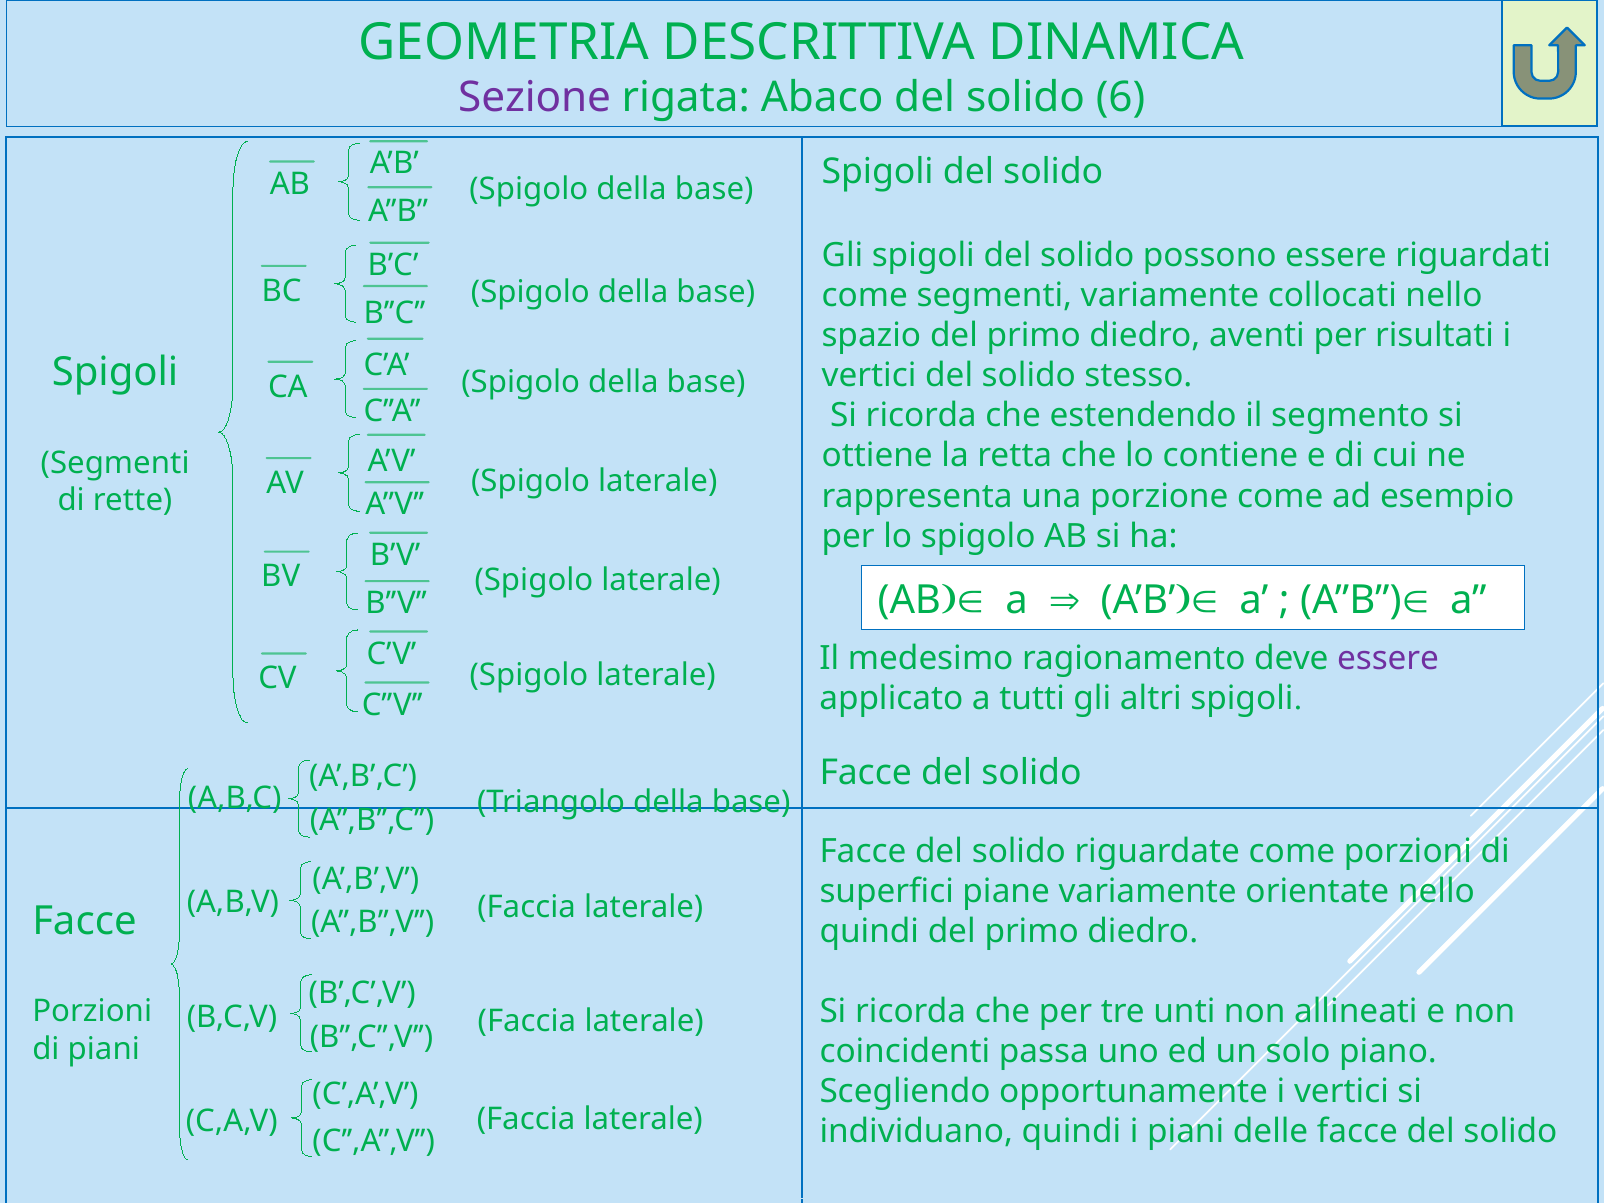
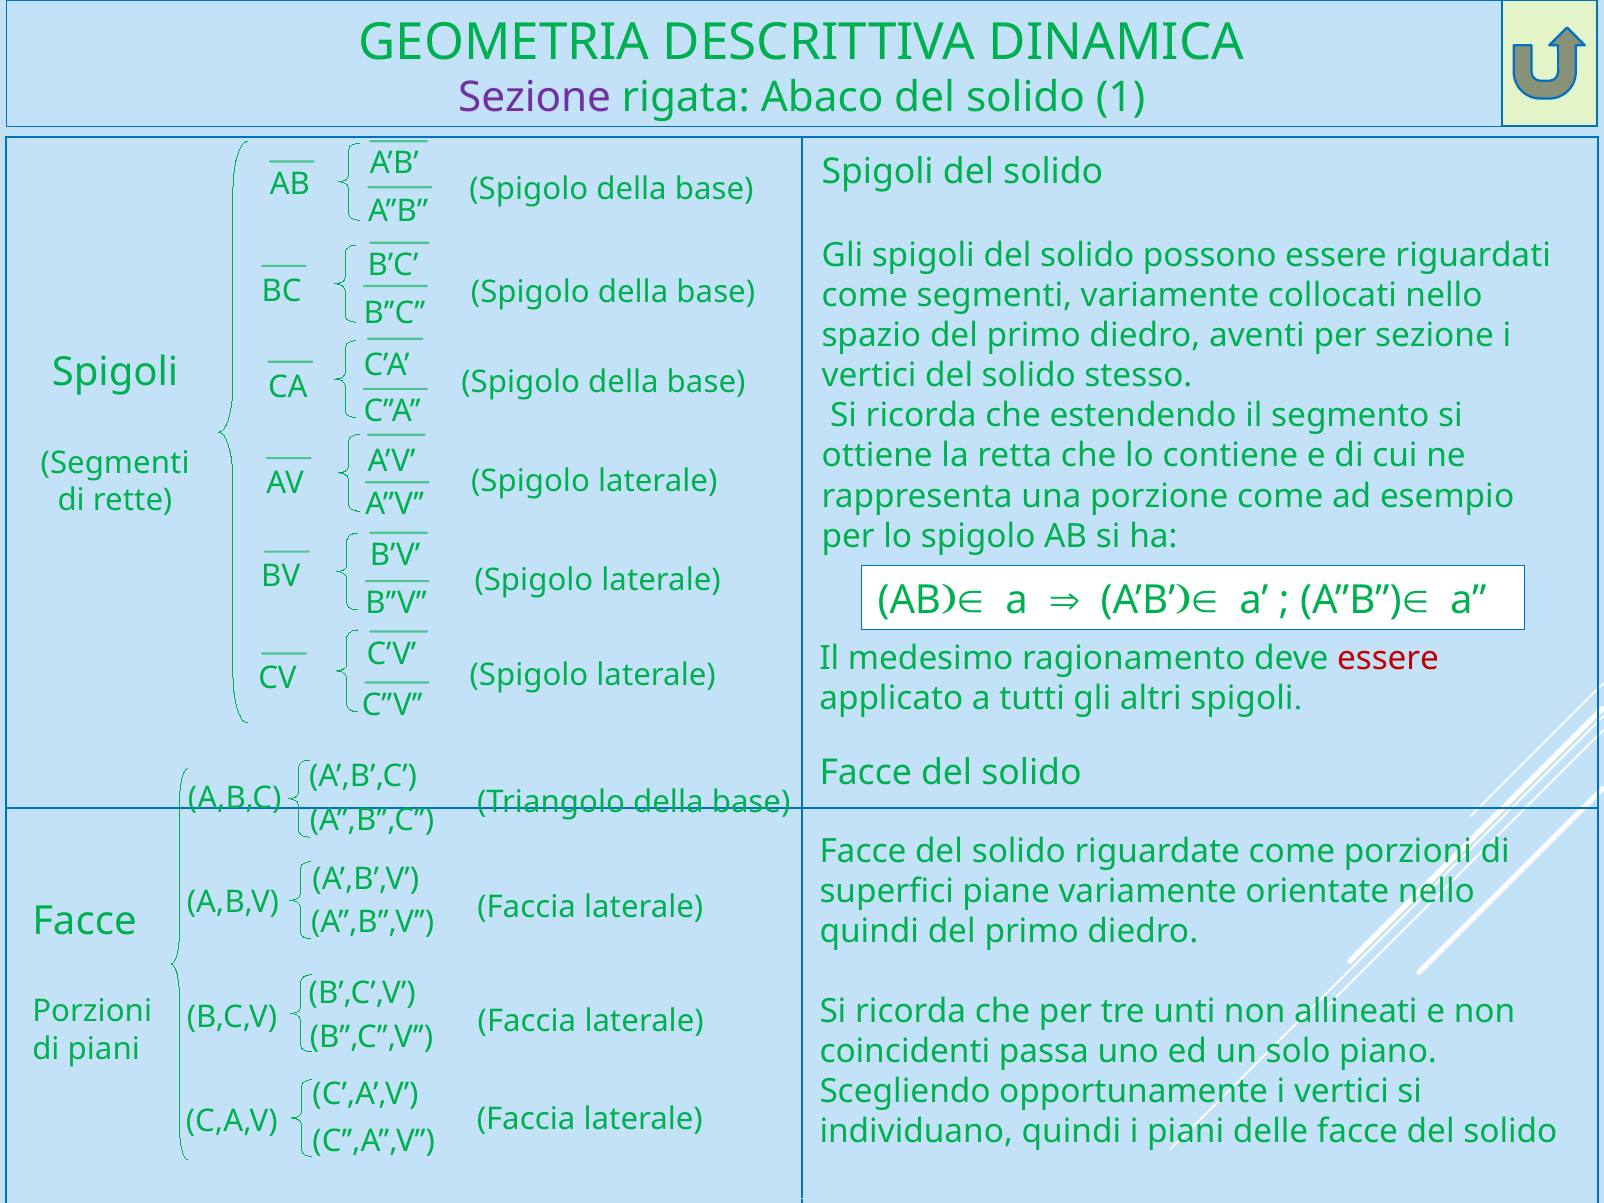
6: 6 -> 1 (1121, 98)
per risultati: risultati -> sezione (1435, 336)
essere colour: purple -> red (1388, 659)
